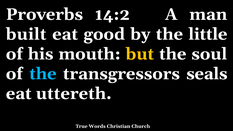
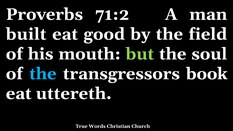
14:2: 14:2 -> 71:2 (112, 14)
little: little -> field (208, 34)
but colour: yellow -> light green (140, 54)
seals: seals -> book (207, 74)
